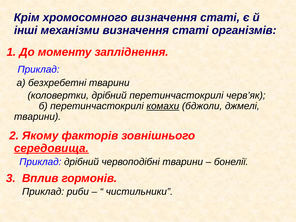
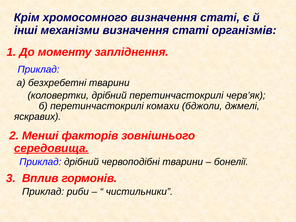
комахи underline: present -> none (163, 106)
тварини: тварини -> яскравих (38, 117)
Якому: Якому -> Менші (40, 136)
